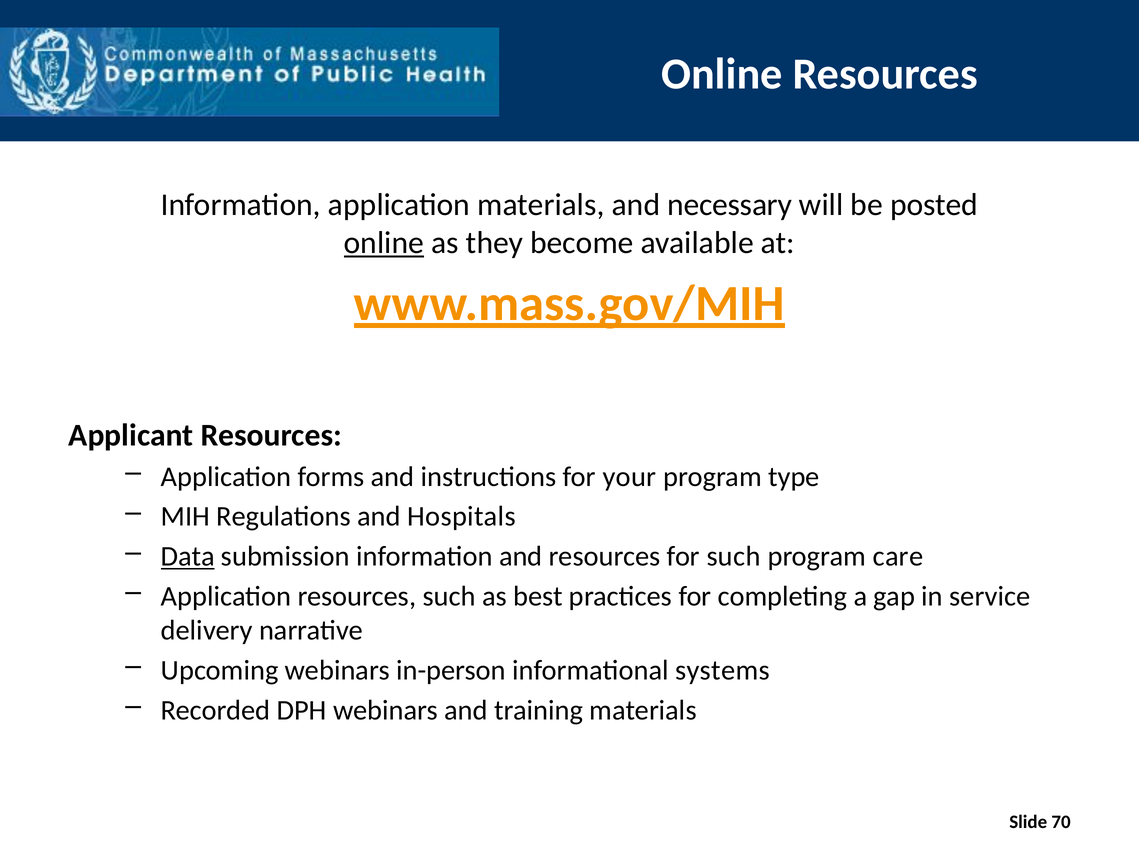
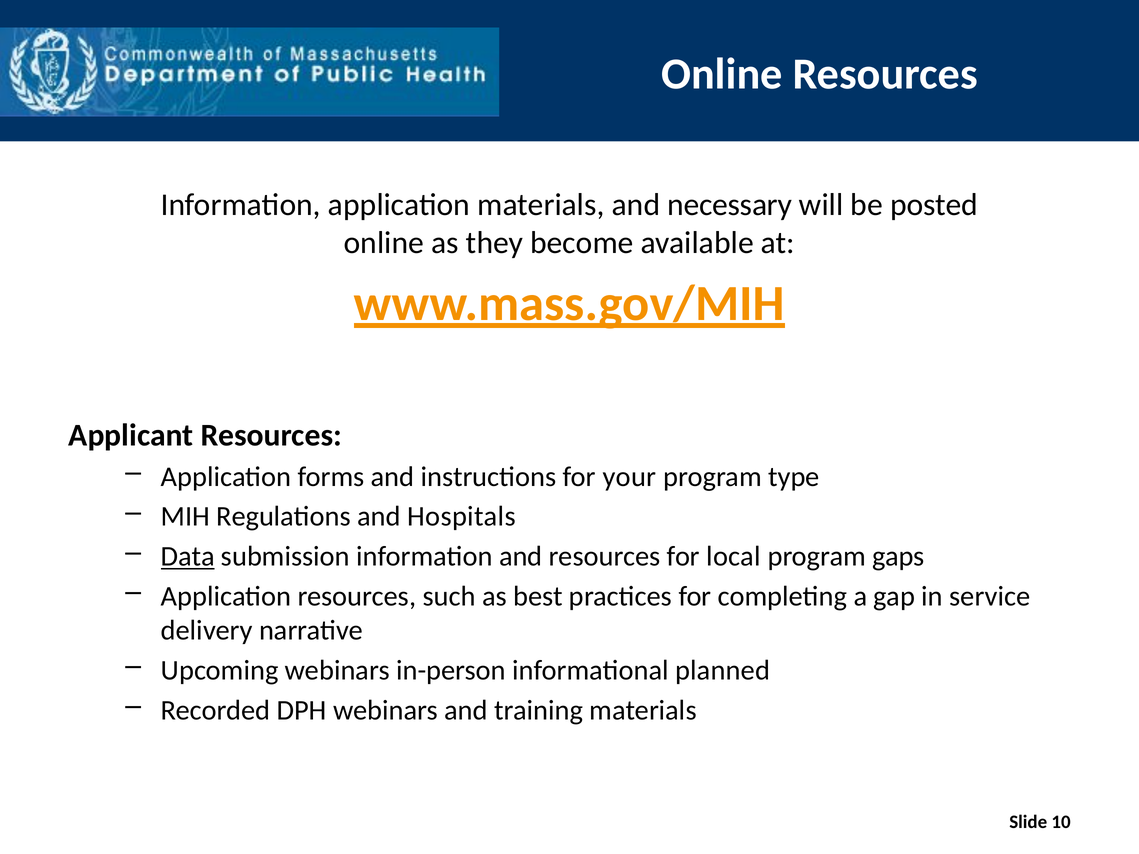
online underline: present -> none (384, 243)
for such: such -> local (734, 557)
care: care -> gaps (898, 557)
systems: systems -> planned (723, 670)
70: 70 -> 10 (1061, 822)
